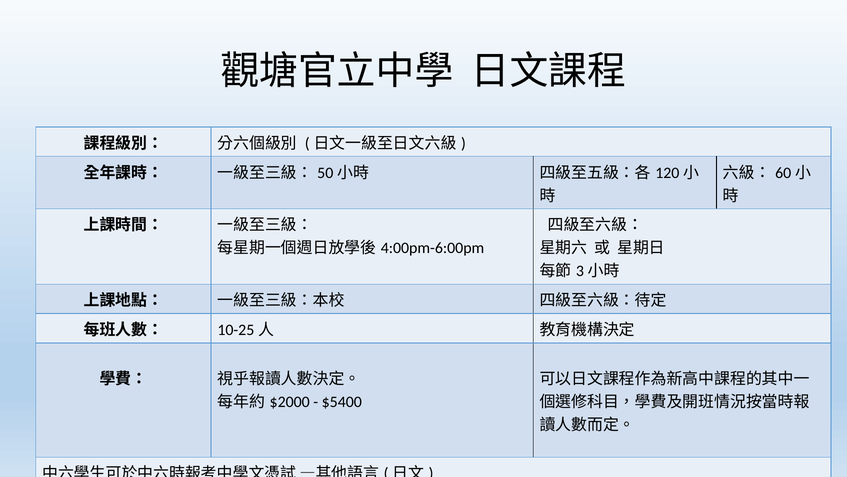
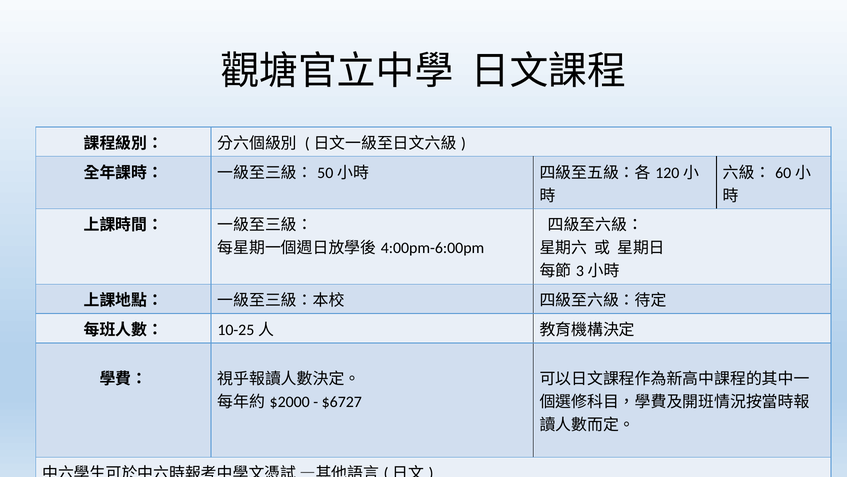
$5400: $5400 -> $6727 (342, 401)
